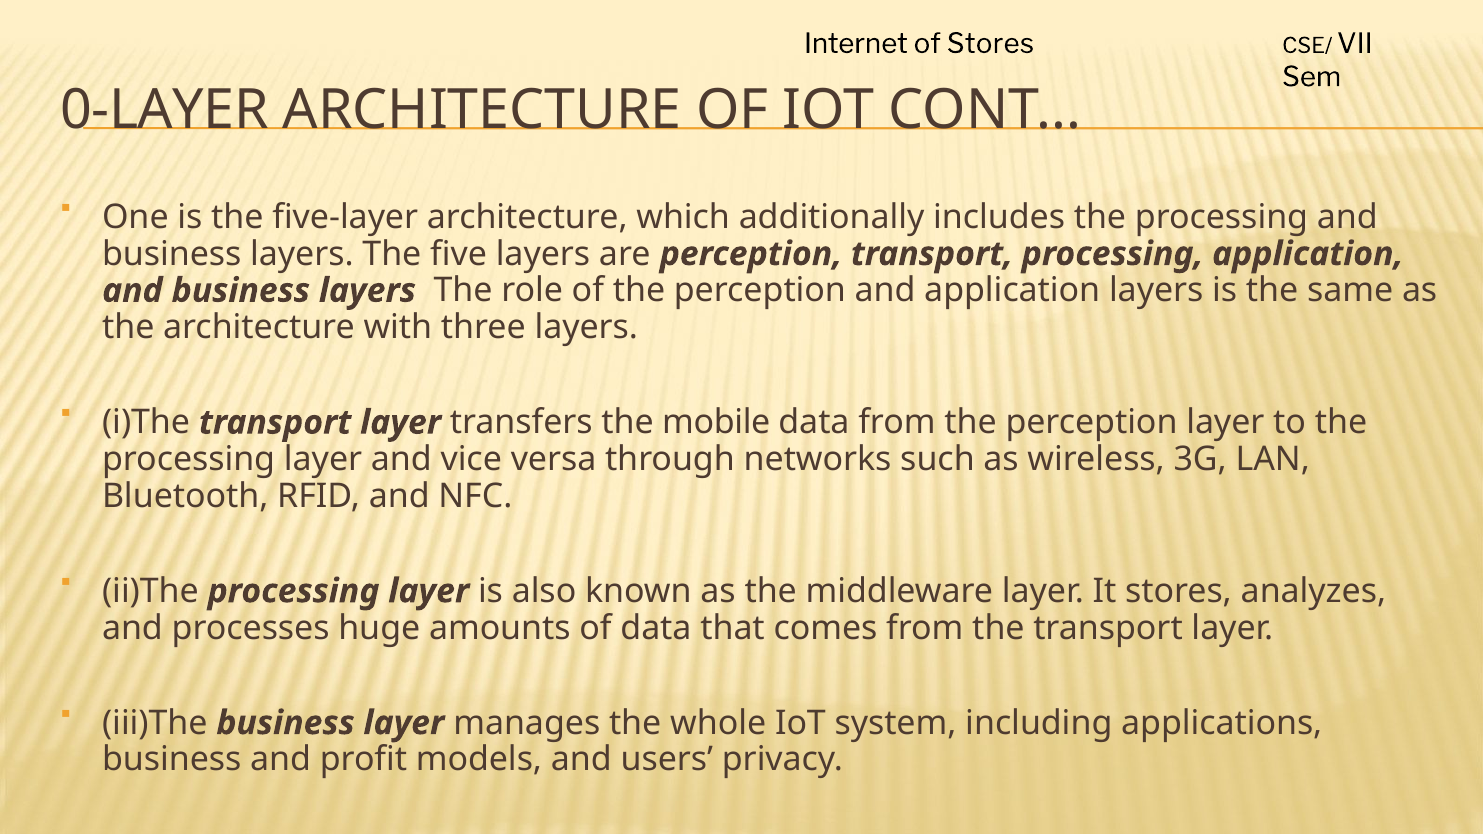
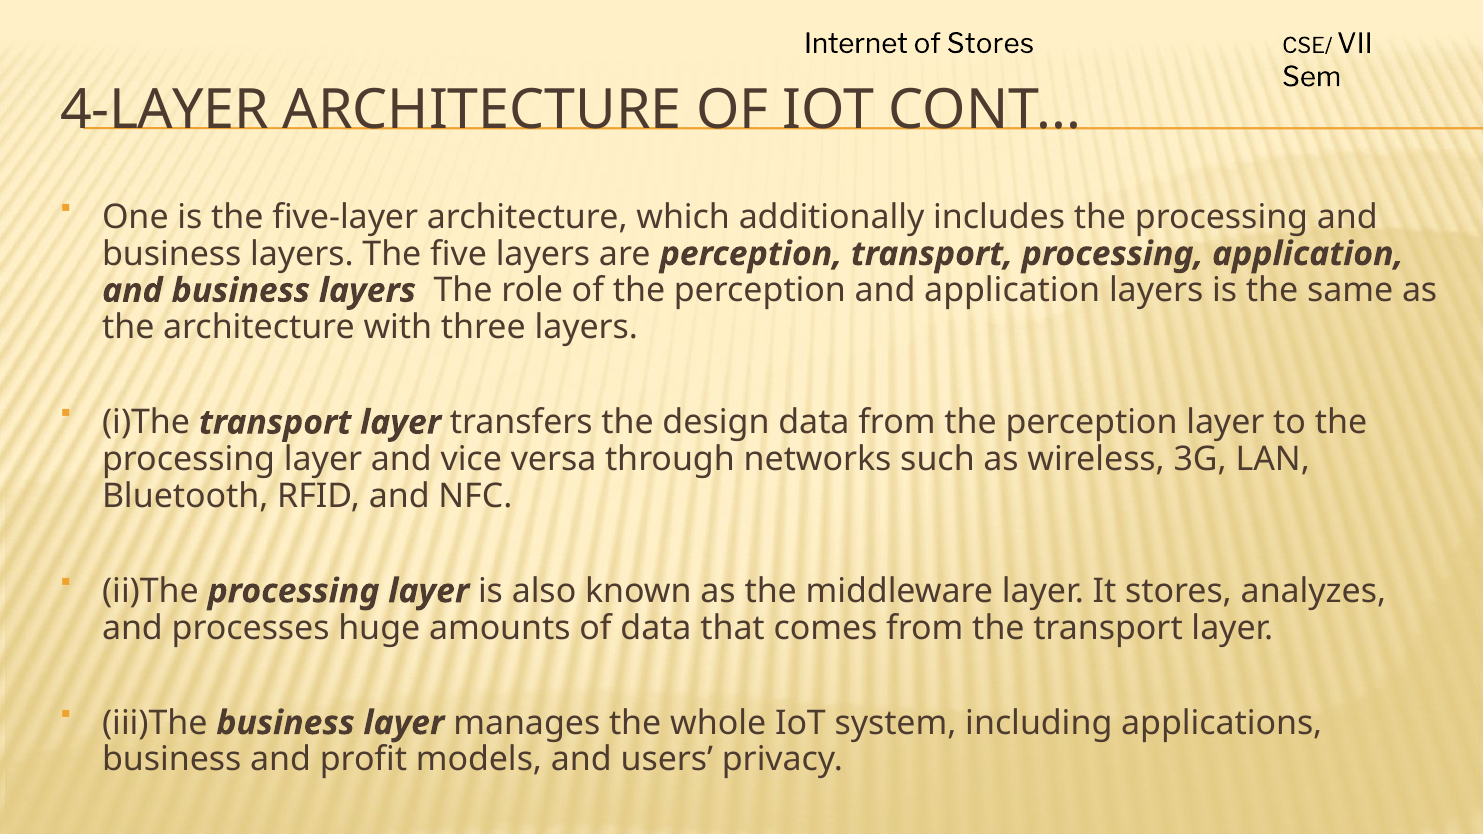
0-LAYER: 0-LAYER -> 4-LAYER (165, 110)
mobile: mobile -> design (716, 423)
